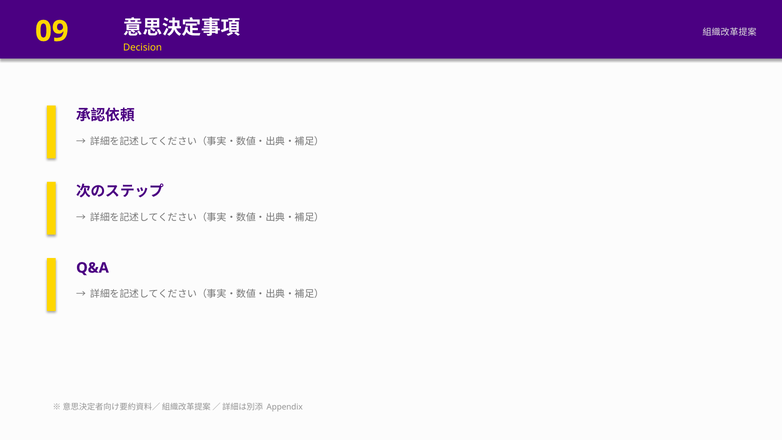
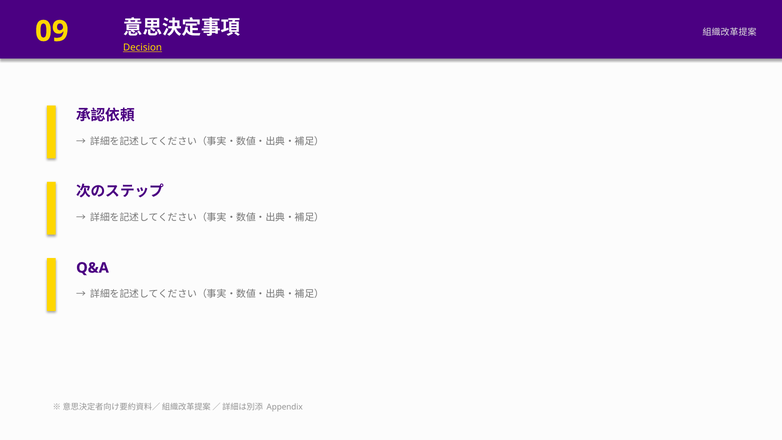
Decision underline: none -> present (143, 48)
